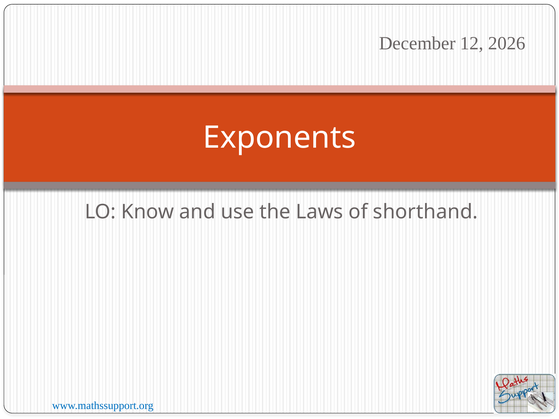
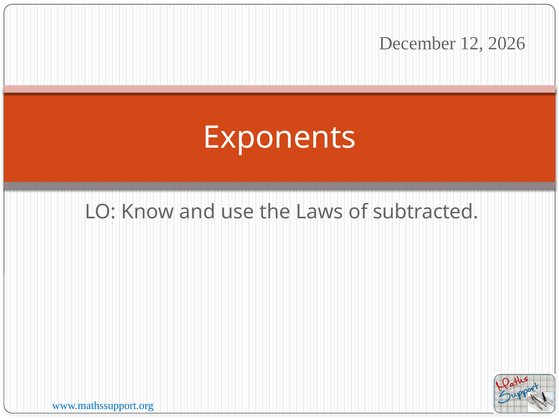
shorthand: shorthand -> subtracted (426, 212)
